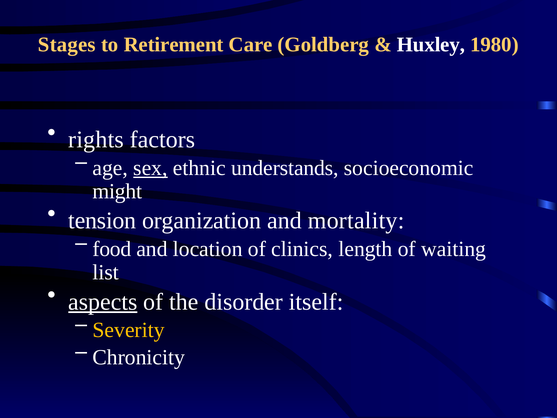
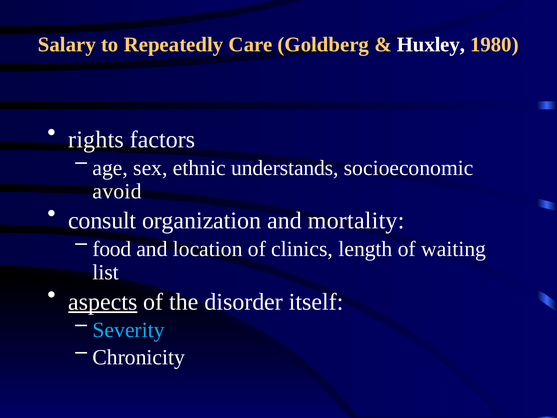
Stages: Stages -> Salary (67, 45)
Retirement: Retirement -> Repeatedly (174, 45)
sex underline: present -> none (150, 168)
might: might -> avoid (117, 191)
tension: tension -> consult (102, 221)
Severity colour: yellow -> light blue (129, 330)
